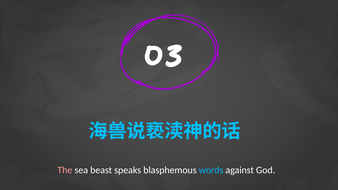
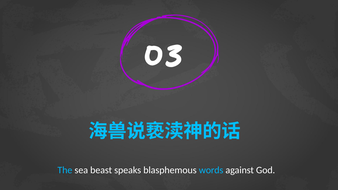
The colour: pink -> light blue (65, 170)
